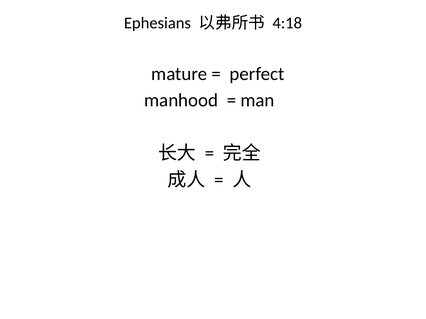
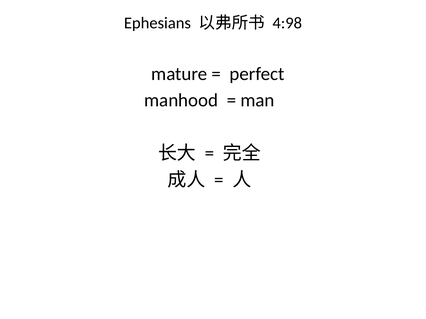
4:18: 4:18 -> 4:98 (287, 23)
